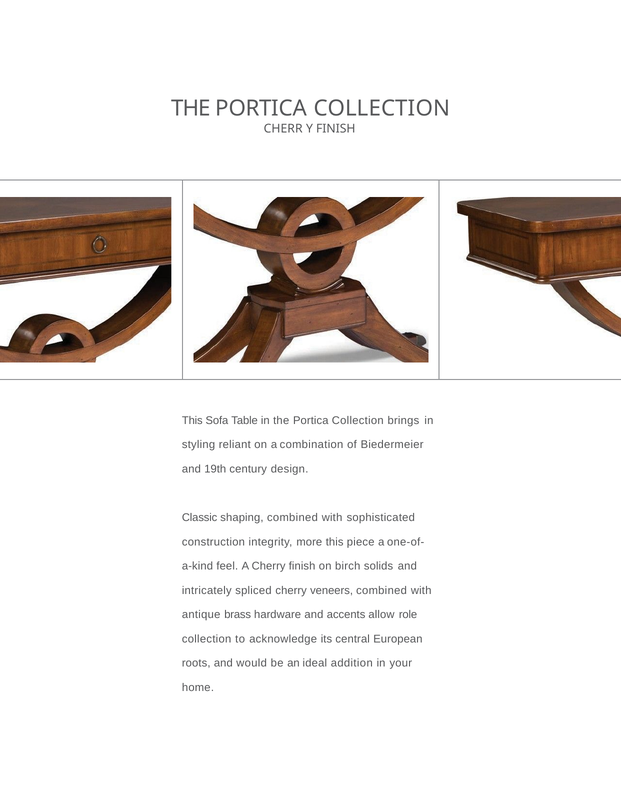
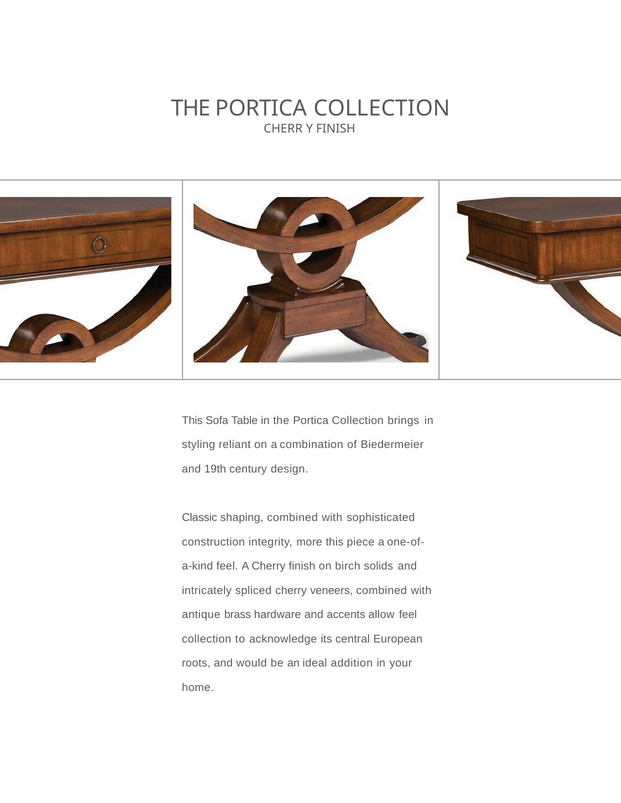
allow role: role -> feel (408, 615)
